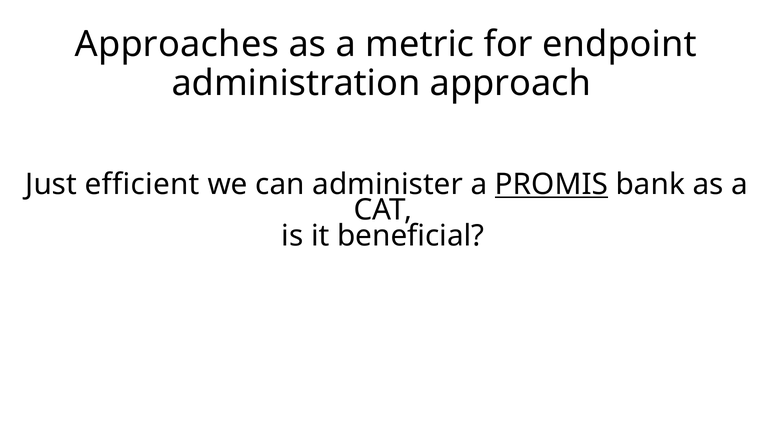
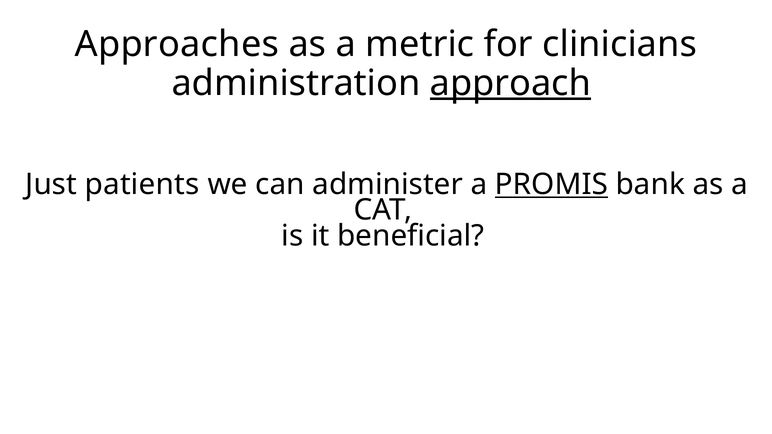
endpoint: endpoint -> clinicians (620, 44)
approach underline: none -> present (510, 83)
efficient: efficient -> patients (142, 185)
